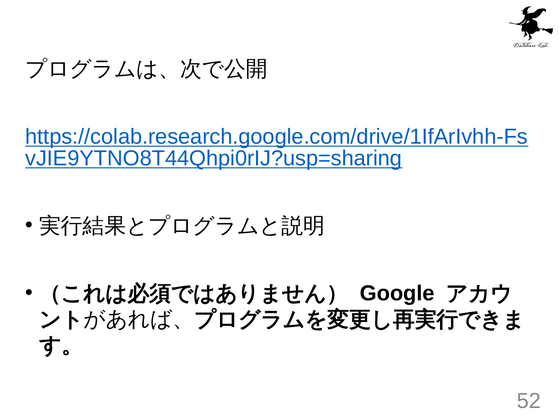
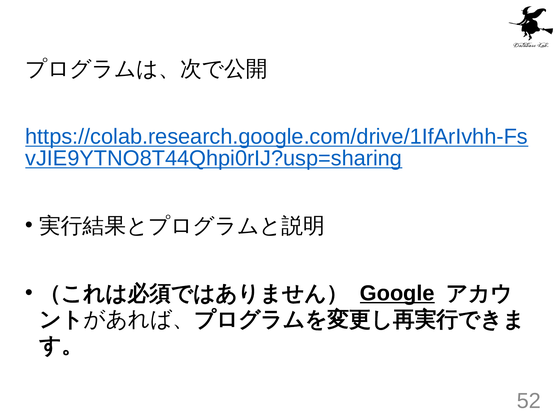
Google underline: none -> present (397, 294)
